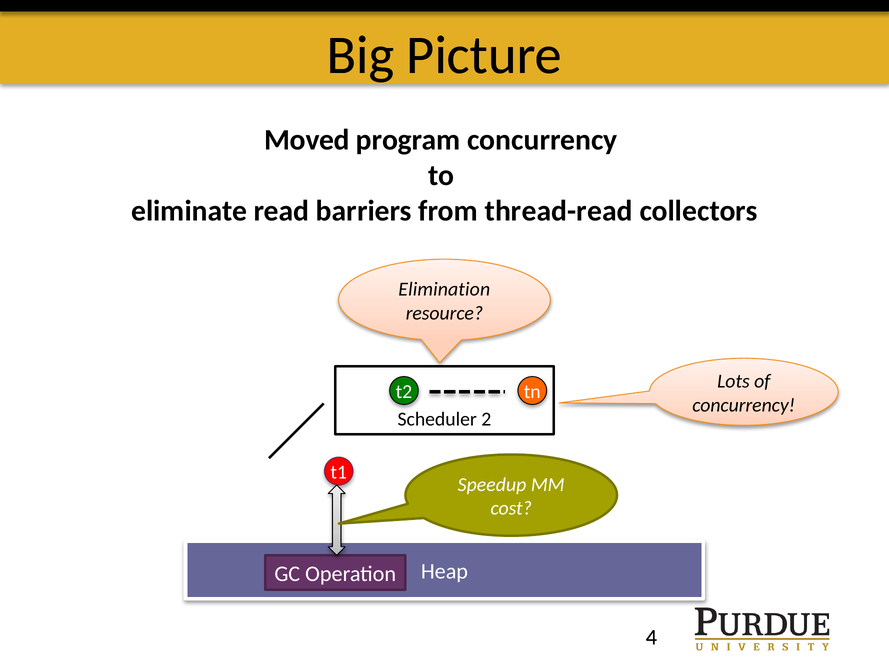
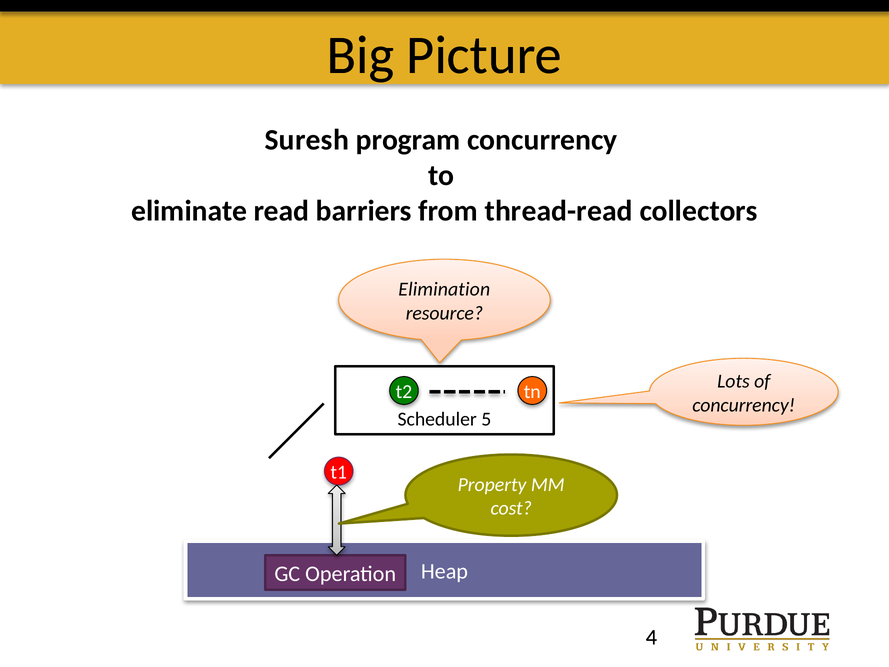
Moved: Moved -> Suresh (307, 140)
2: 2 -> 5 (486, 419)
Speedup: Speedup -> Property (492, 484)
